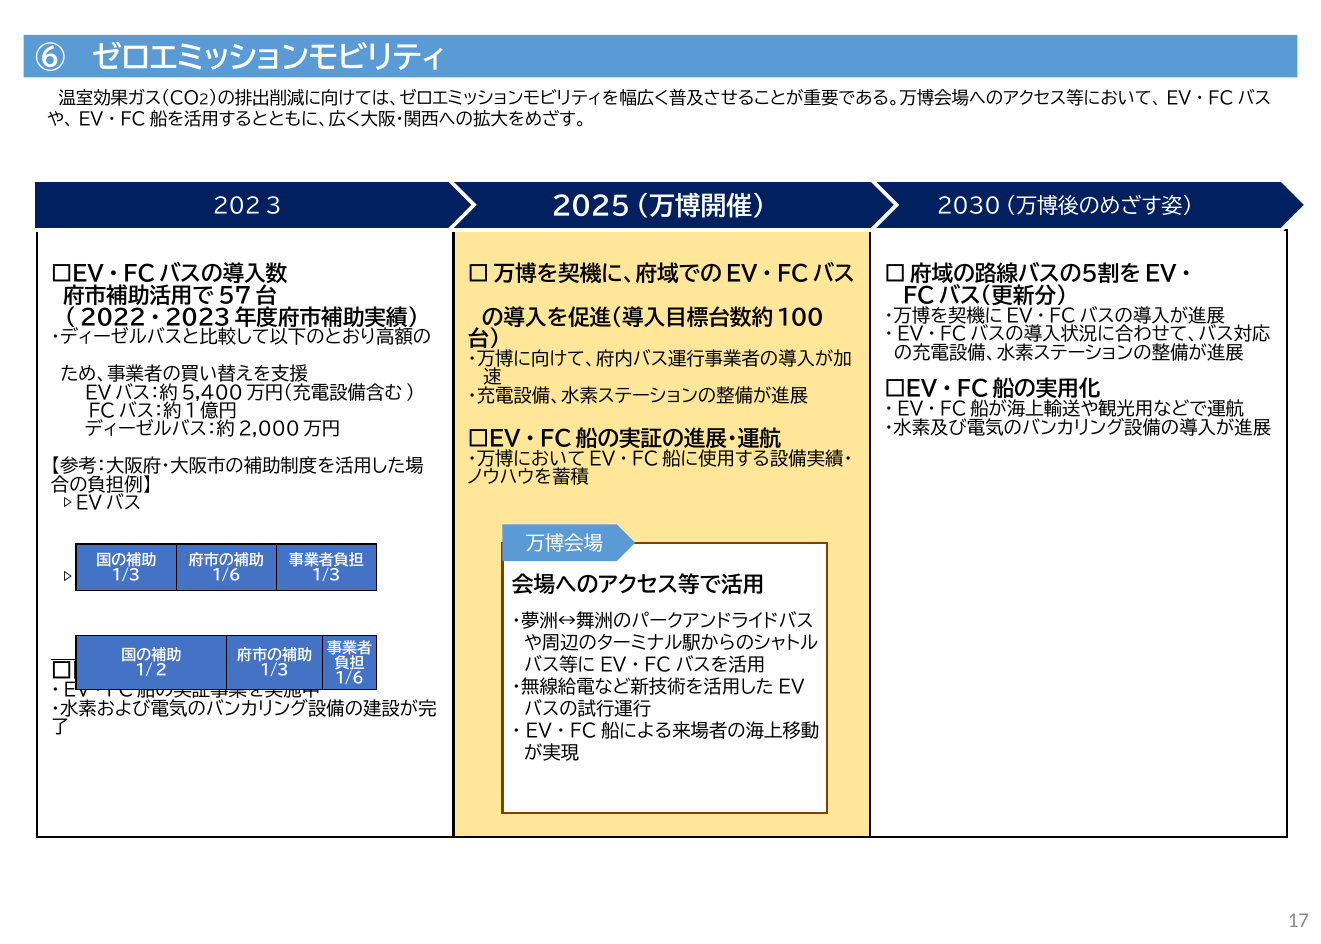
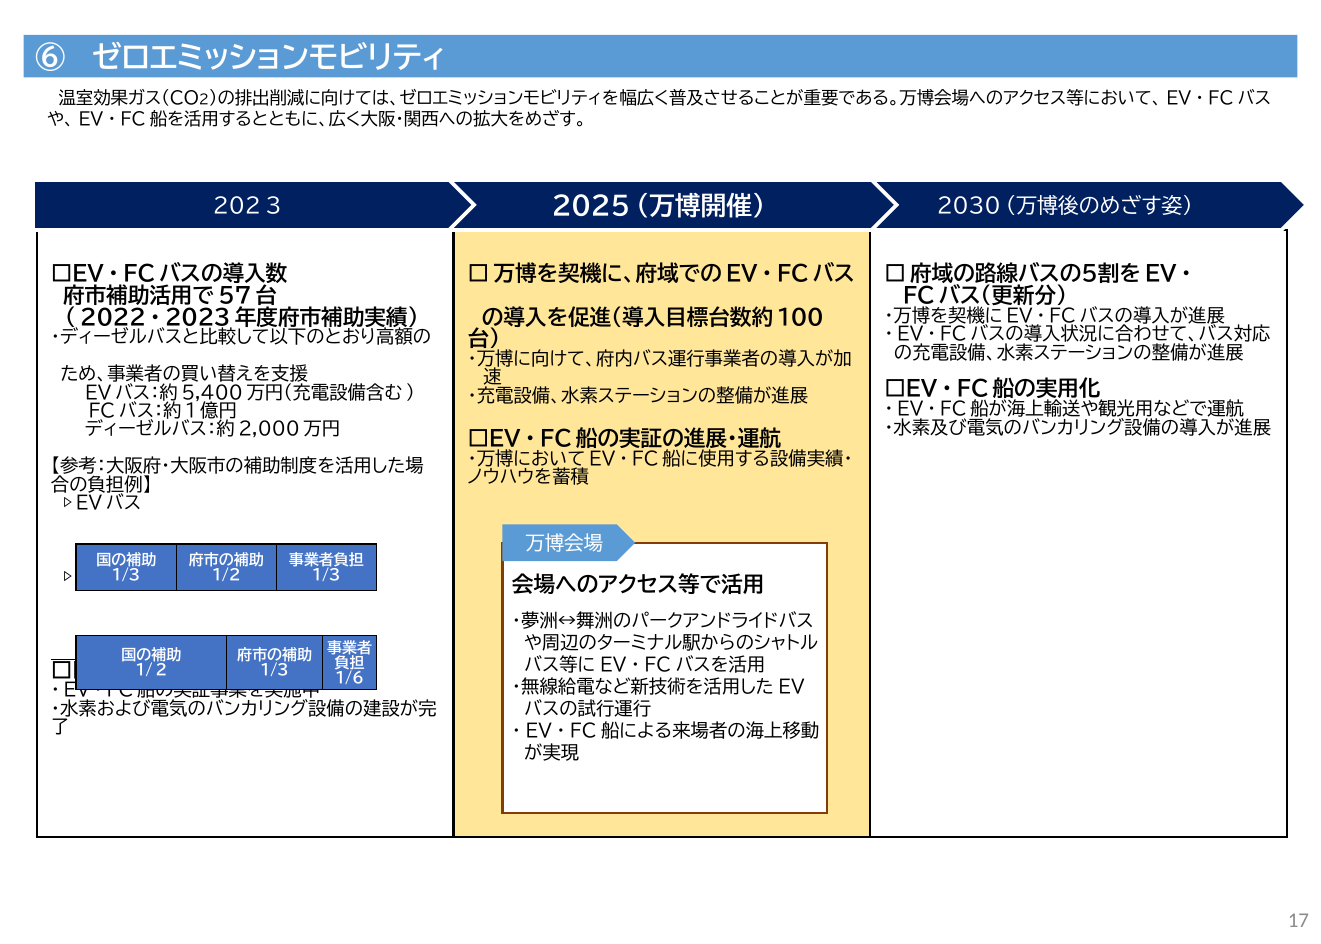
1/6: 1/6 -> 1/2 (226, 575)
